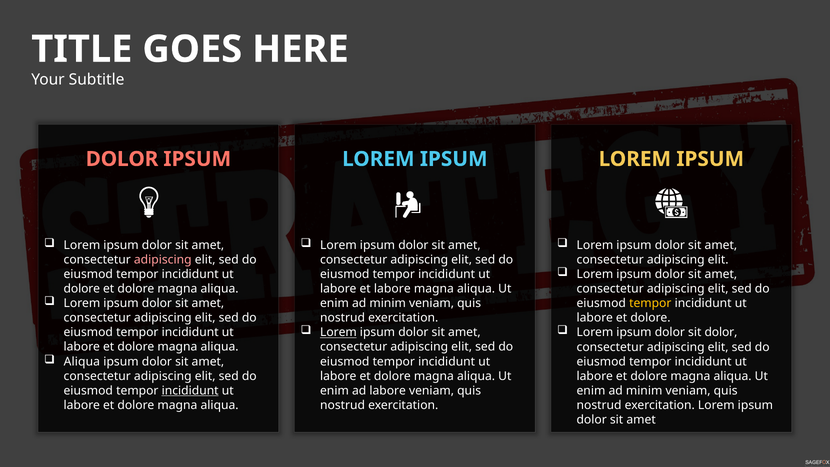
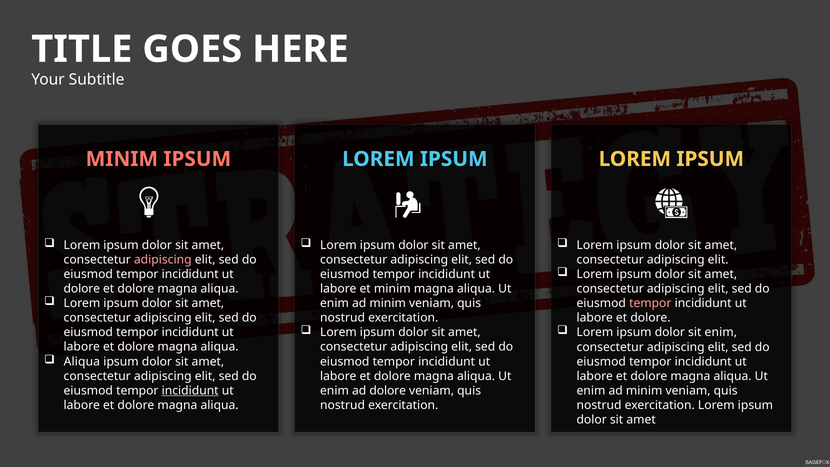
DOLOR: DOLOR -> MINIM (122, 159)
et labore: labore -> minim (392, 289)
tempor colour: yellow -> pink (650, 303)
Lorem underline: present -> none (338, 332)
sit dolor: dolor -> enim (721, 332)
ad labore: labore -> dolore (388, 391)
